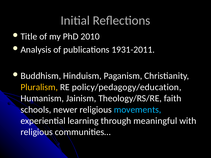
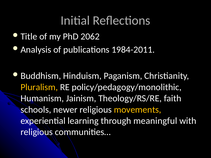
2010: 2010 -> 2062 (90, 37)
1931-2011: 1931-2011 -> 1984-2011 (133, 50)
policy/pedagogy/education: policy/pedagogy/education -> policy/pedagogy/monolithic (127, 87)
movements colour: light blue -> yellow (138, 110)
